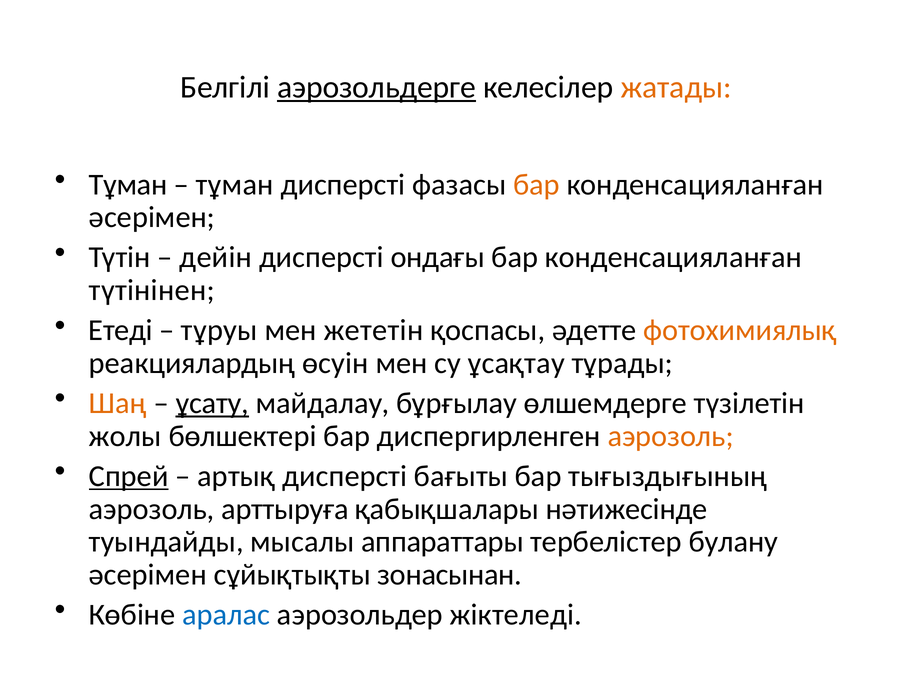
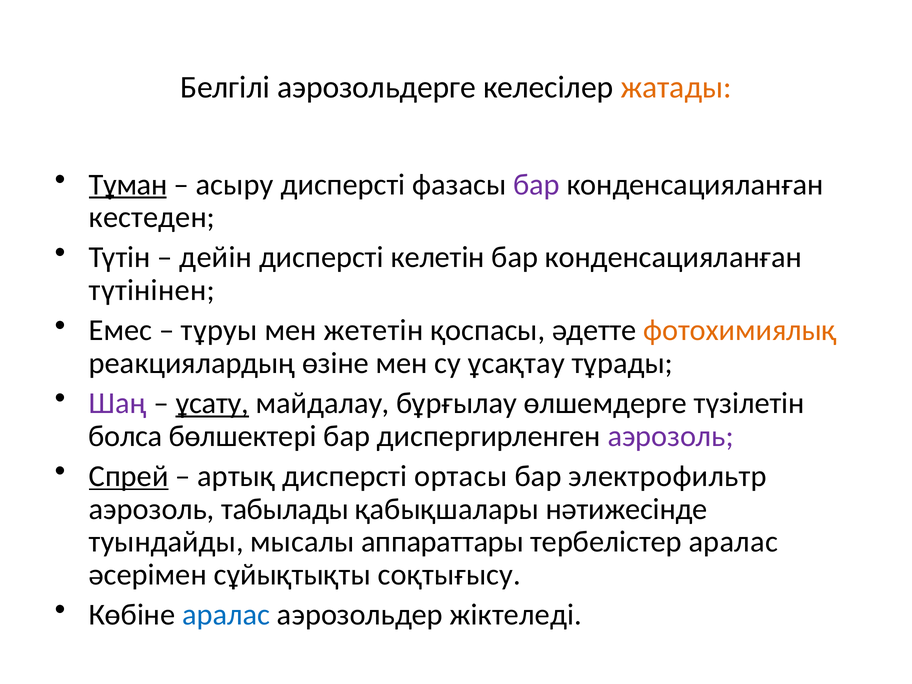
аэрозольдерге underline: present -> none (377, 87)
Тұман underline: none -> present (128, 185)
тұман: тұман -> асыру (235, 185)
бар colour: orange -> purple (536, 185)
әсерімен: әсерімен -> кестеден (152, 217)
ондағы: ондағы -> келетін (438, 257)
Етеді: Етеді -> Емес (121, 330)
өсуін: өсуін -> өзіне (335, 363)
Шаң colour: orange -> purple (118, 403)
жолы: жолы -> болса (125, 436)
аэрозоль colour: orange -> purple (671, 436)
бағыты: бағыты -> ортасы (461, 476)
тығыздығының: тығыздығының -> электрофильтр (668, 476)
арттыруға: арттыруға -> табылады (285, 509)
тербелістер булану: булану -> аралас (733, 542)
зонасынан: зонасынан -> соқтығысу (449, 575)
